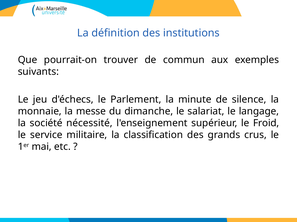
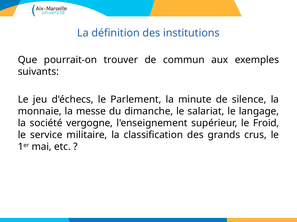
nécessité: nécessité -> vergogne (90, 123)
